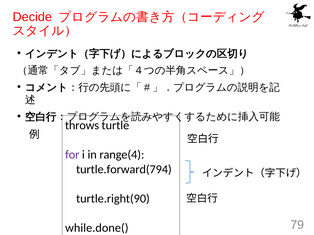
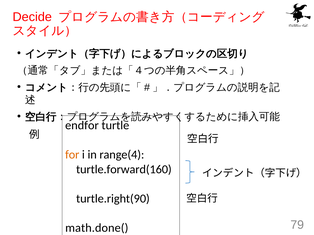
throws: throws -> endfor (82, 126)
for colour: purple -> orange (72, 155)
turtle.forward(794: turtle.forward(794 -> turtle.forward(160 (124, 170)
while.done(: while.done( -> math.done( (97, 228)
